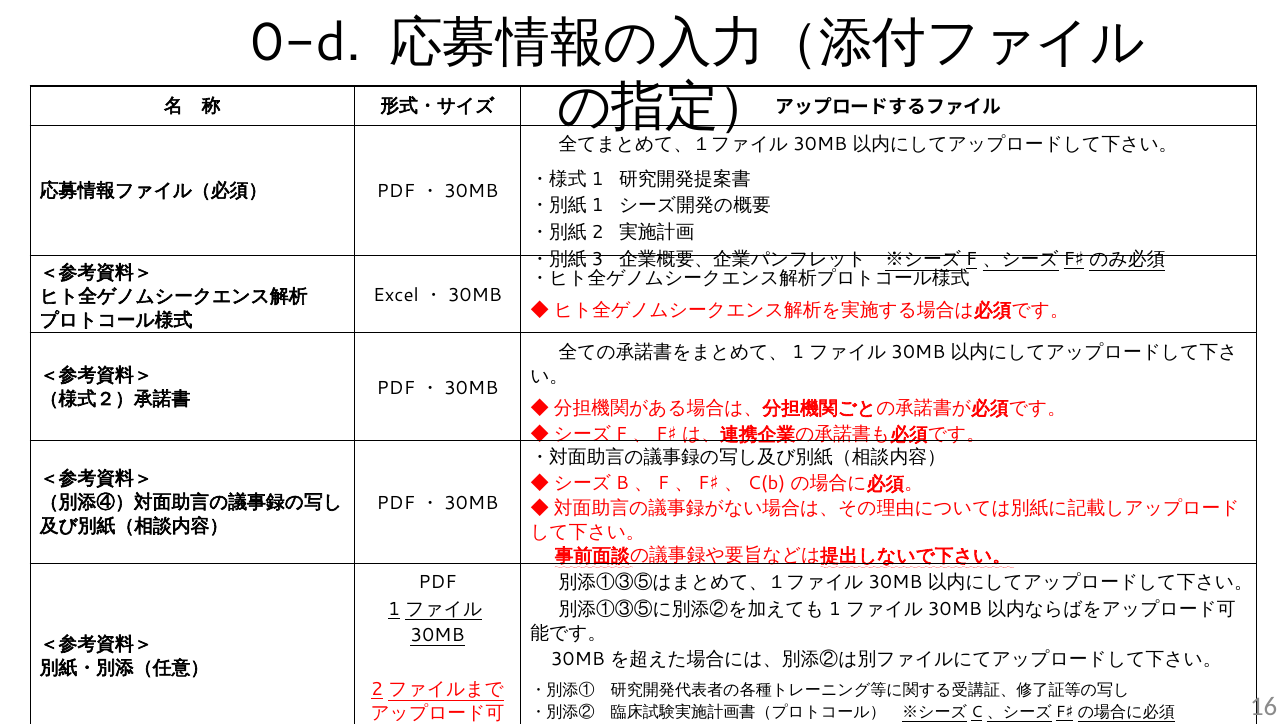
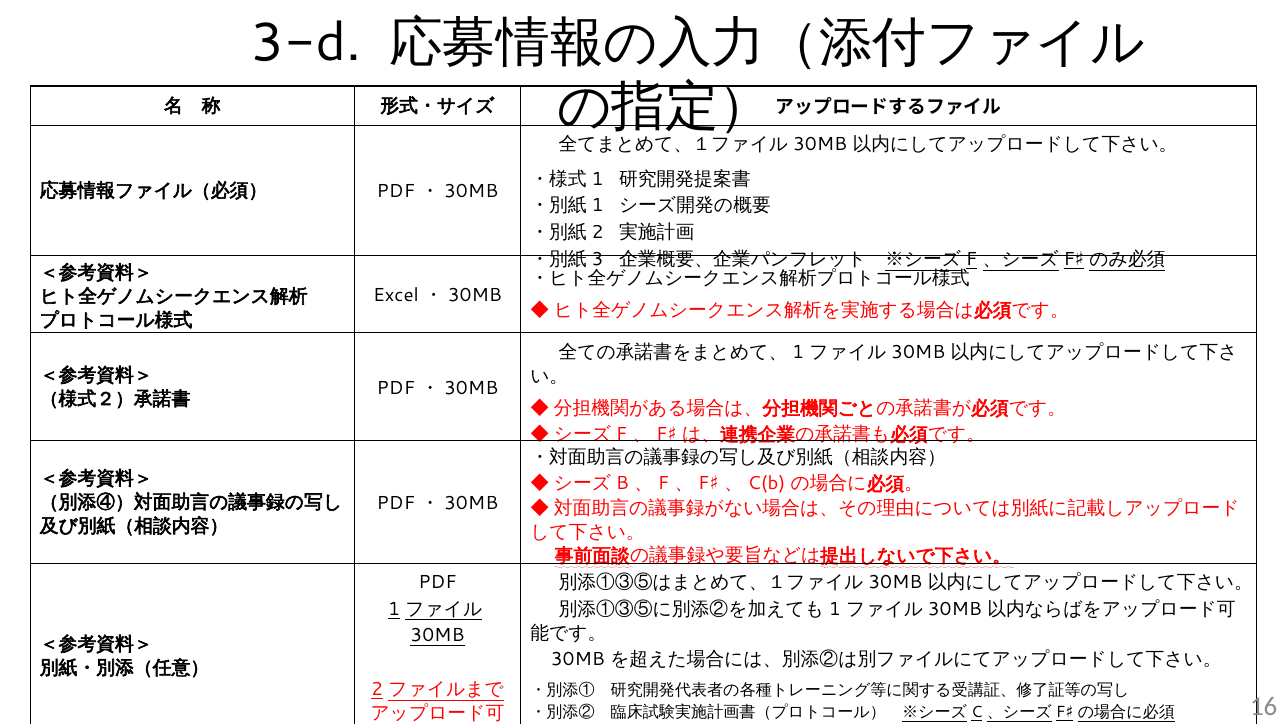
0-d: 0-d -> 3-d (306, 42)
